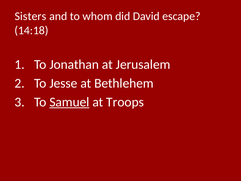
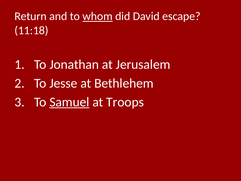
Sisters: Sisters -> Return (31, 16)
whom underline: none -> present (98, 16)
14:18: 14:18 -> 11:18 (31, 30)
